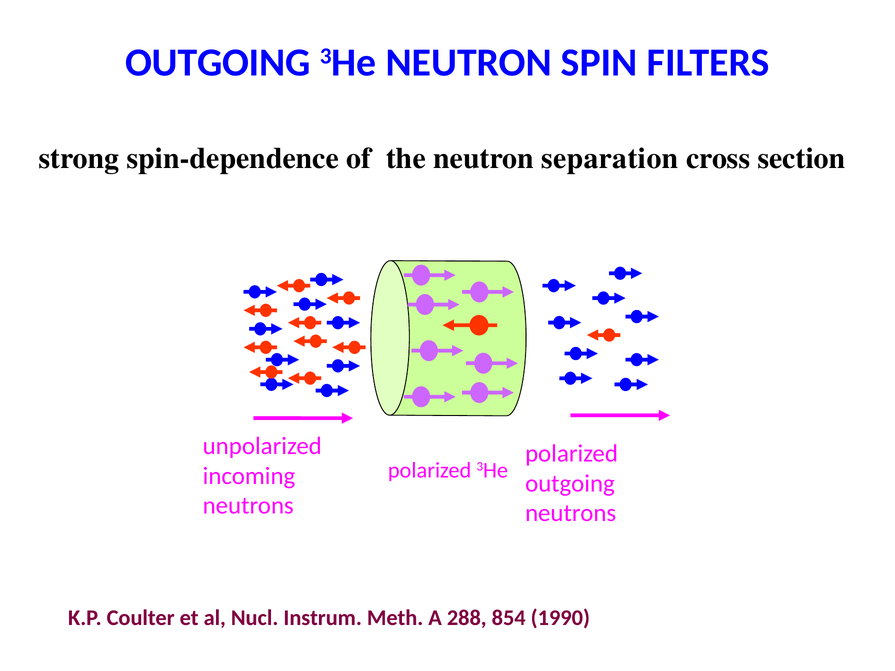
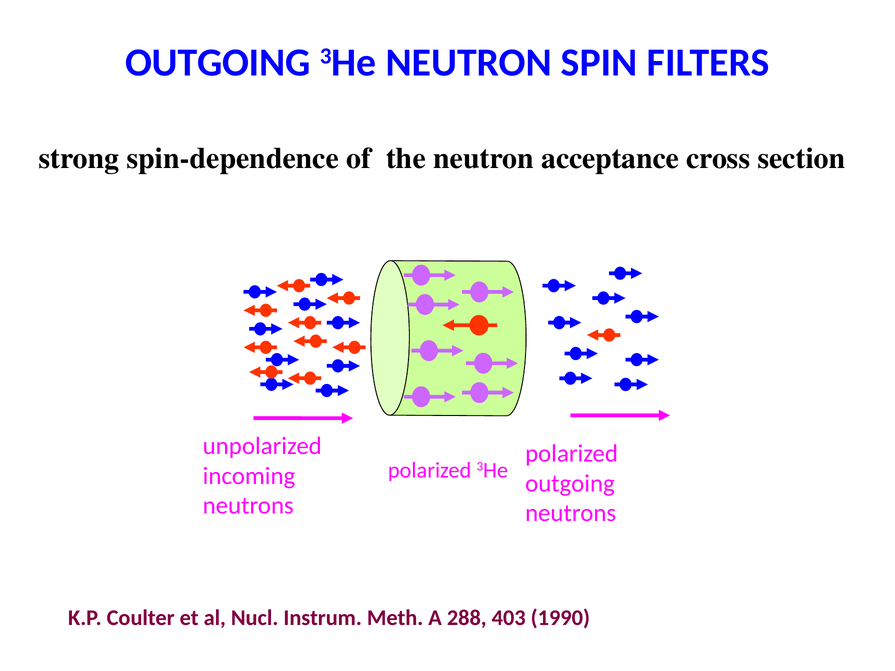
separation: separation -> acceptance (610, 159)
854: 854 -> 403 (509, 618)
